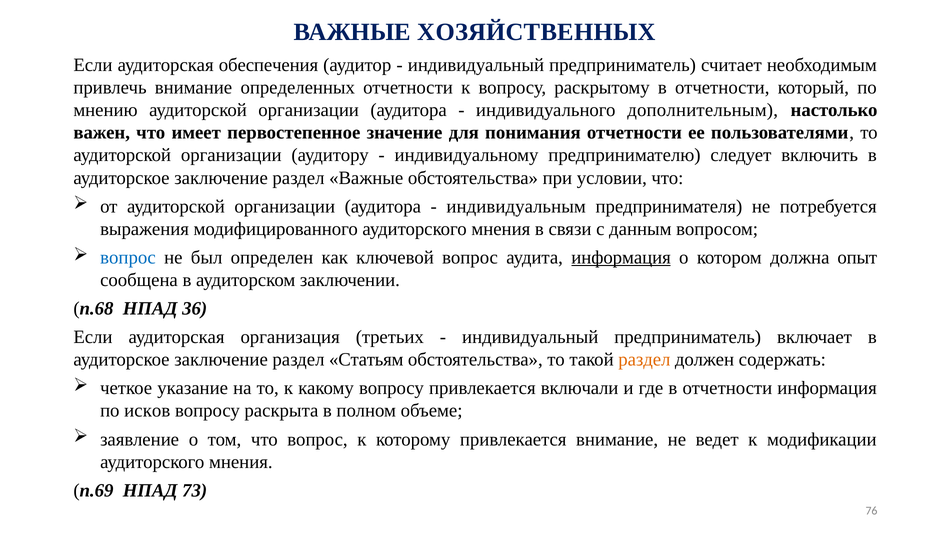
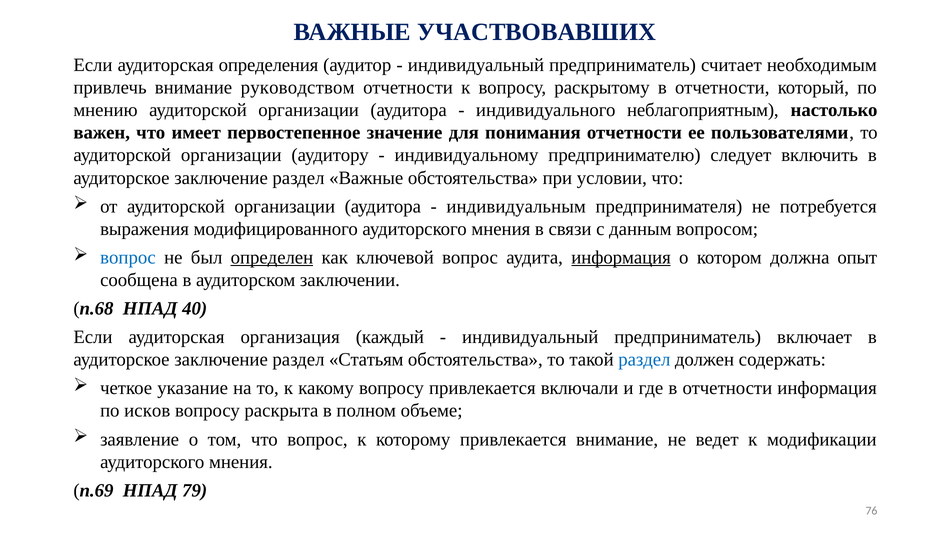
ХОЗЯЙСТВЕННЫХ: ХОЗЯЙСТВЕННЫХ -> УЧАСТВОВАВШИХ (537, 32)
обеспечения: обеспечения -> определения (269, 65)
определенных: определенных -> руководством (298, 87)
дополнительным: дополнительным -> неблагоприятным (703, 110)
определен underline: none -> present (272, 257)
36: 36 -> 40 (195, 308)
третьих: третьих -> каждый (390, 337)
раздел colour: orange -> blue (644, 359)
73: 73 -> 79 (195, 490)
